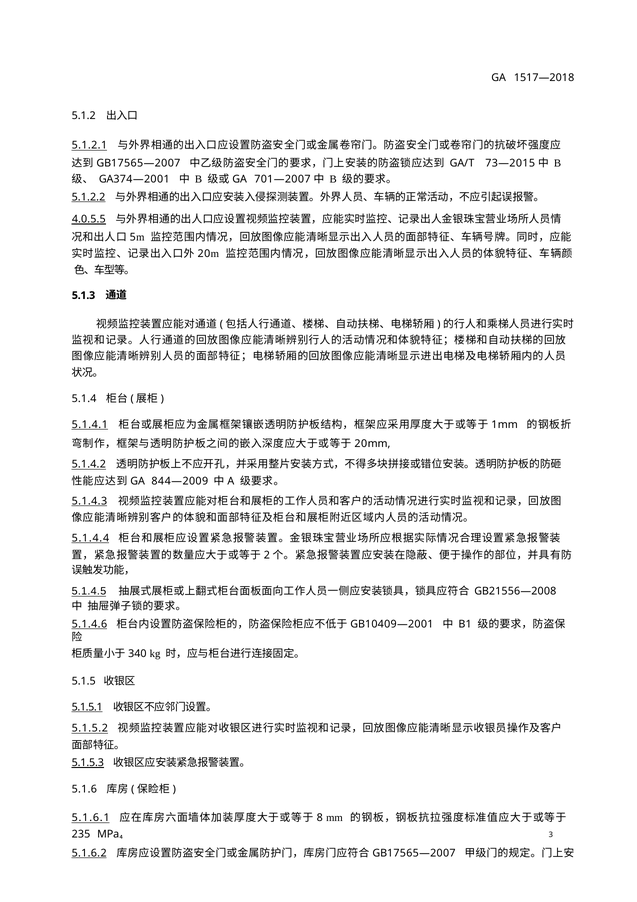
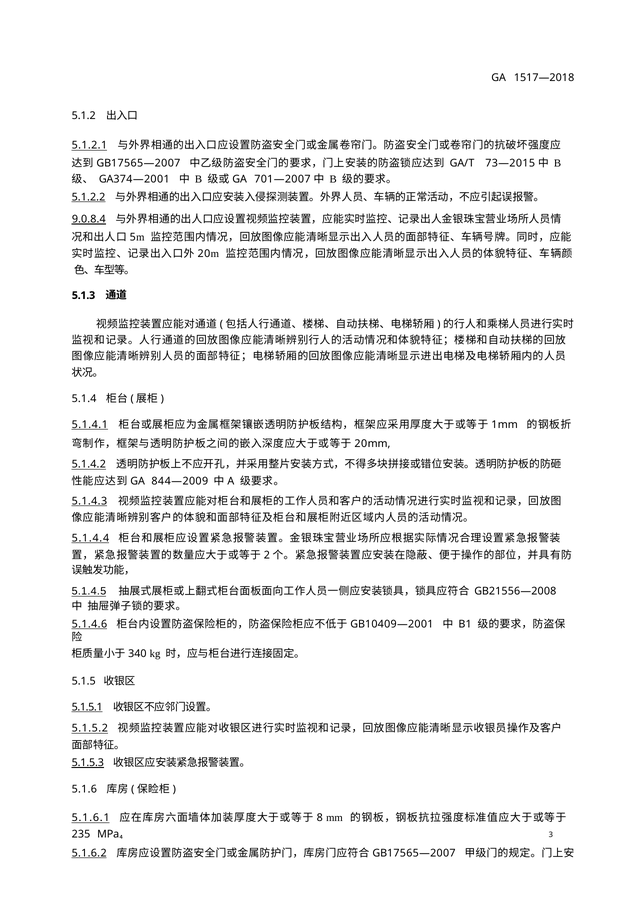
4.0.5.5: 4.0.5.5 -> 9.0.8.4 (89, 219)
